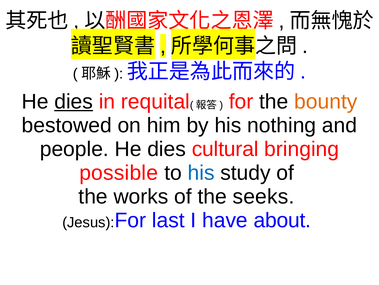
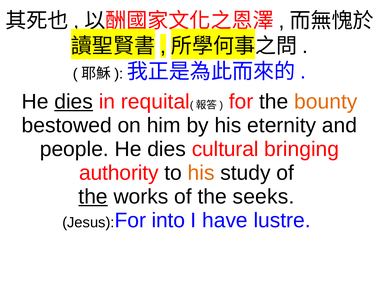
nothing: nothing -> eternity (282, 125)
possible: possible -> authority (119, 172)
his colour: blue -> orange (201, 172)
the underline: none -> present (93, 196)
last: last -> into (168, 220)
about: about -> lustre (282, 220)
